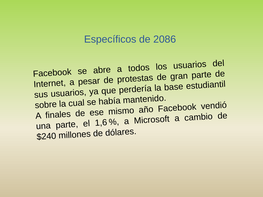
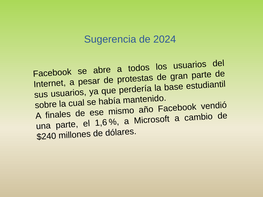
Específicos: Específicos -> Sugerencia (110, 39)
2086: 2086 -> 2024 (165, 39)
